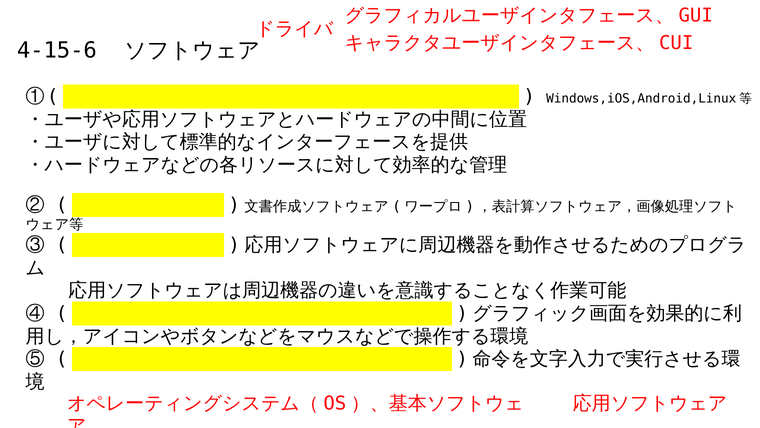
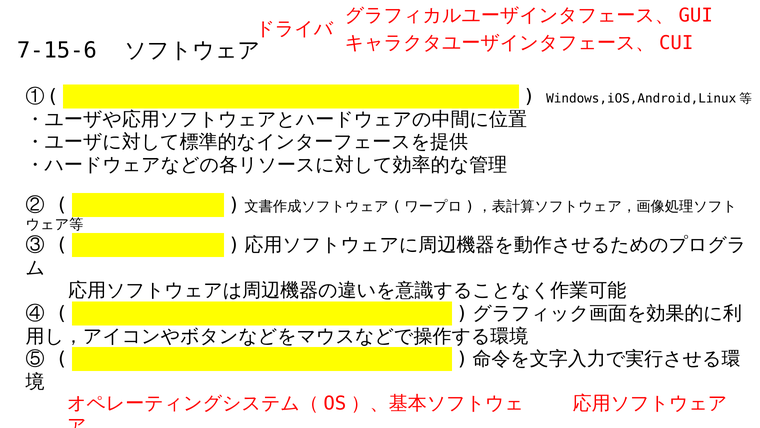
4-15-6: 4-15-6 -> 7-15-6 (57, 50)
